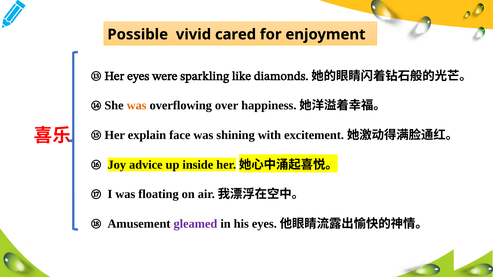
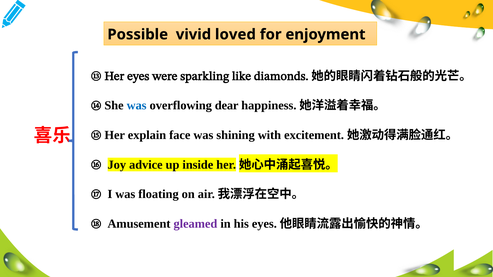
cared: cared -> loved (235, 34)
was colour: orange -> blue (137, 106)
over: over -> dear (227, 106)
